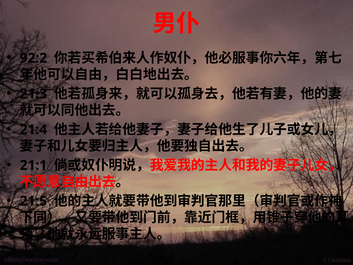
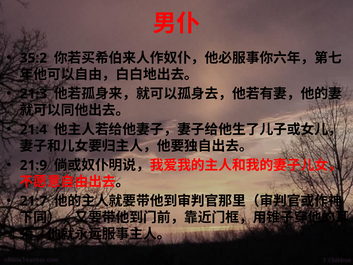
92:2: 92:2 -> 35:2 (33, 58)
21:1: 21:1 -> 21:9 (33, 165)
21:5: 21:5 -> 21:7 (33, 201)
